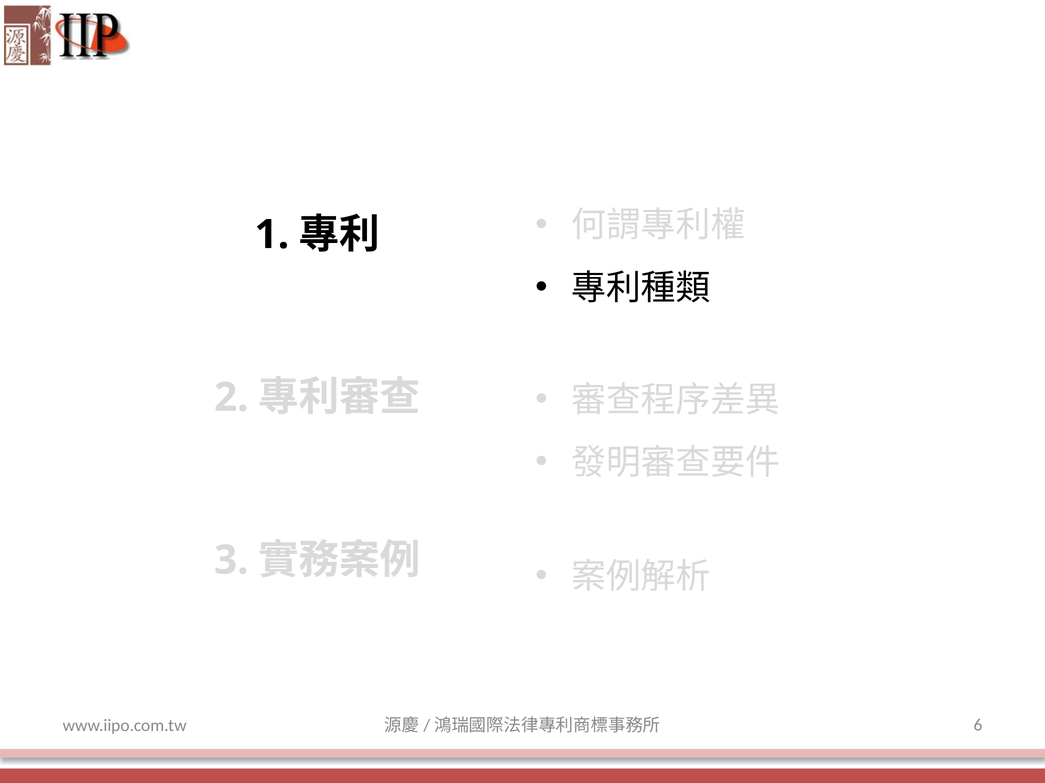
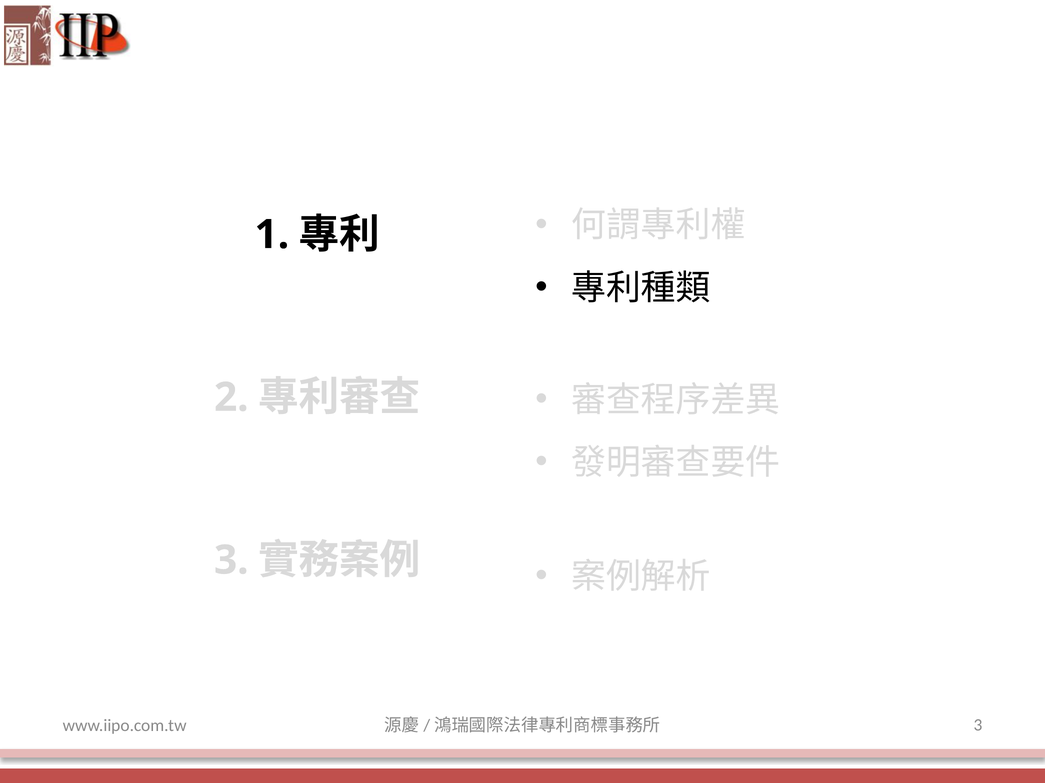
6: 6 -> 3 (978, 726)
